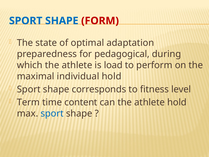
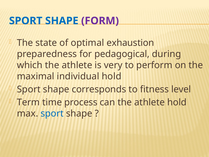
FORM colour: red -> purple (100, 21)
adaptation: adaptation -> exhaustion (130, 43)
load: load -> very (113, 65)
content: content -> process (81, 102)
